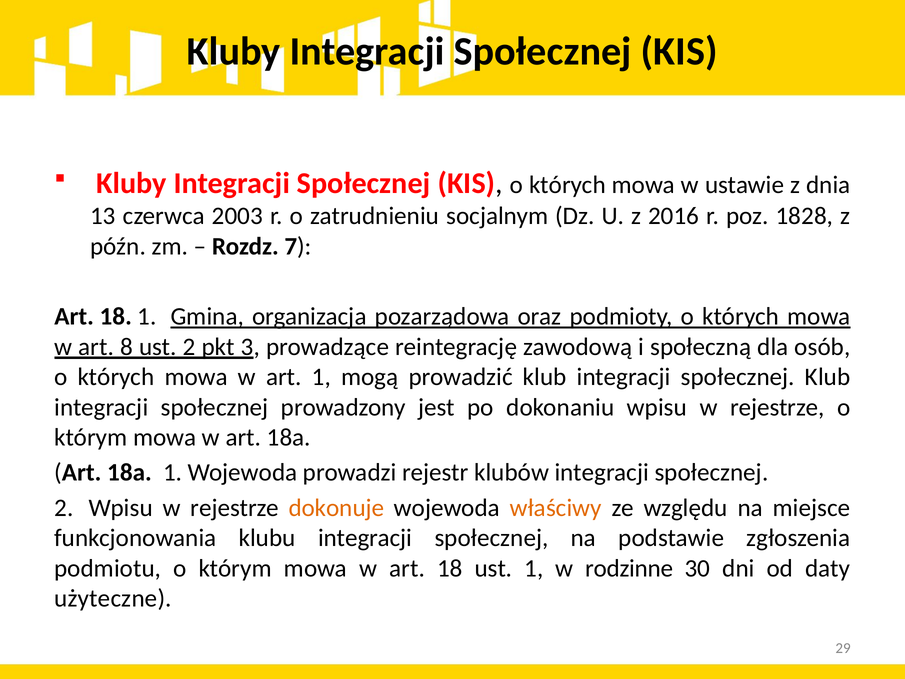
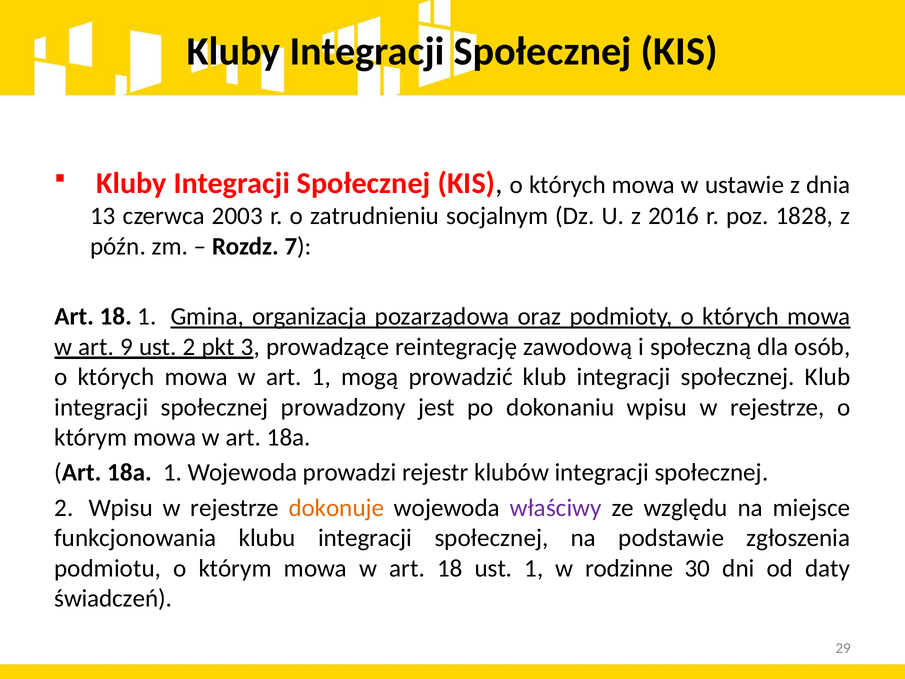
8: 8 -> 9 (127, 347)
właściwy colour: orange -> purple (556, 508)
użyteczne: użyteczne -> świadczeń (113, 598)
